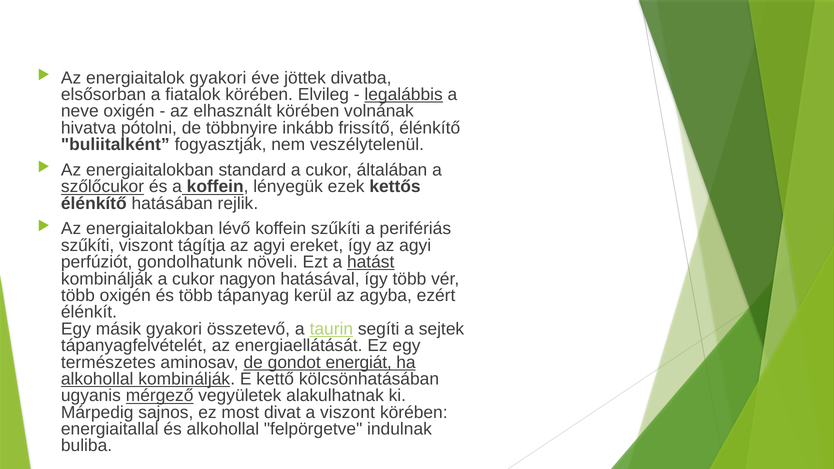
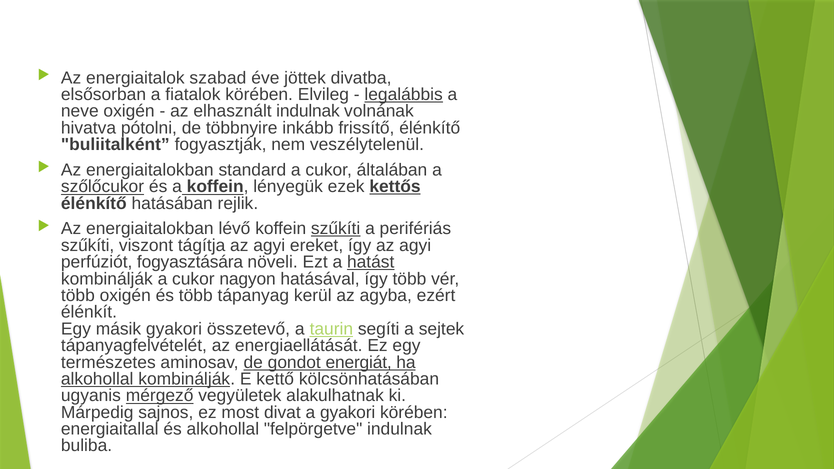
energiaitalok gyakori: gyakori -> szabad (218, 78)
elhasznált körében: körében -> indulnak (308, 111)
kettős underline: none -> present (395, 187)
szűkíti underline: none -> present (336, 229)
gondolhatunk: gondolhatunk -> fogyasztására (190, 262)
a viszont: viszont -> gyakori (348, 412)
